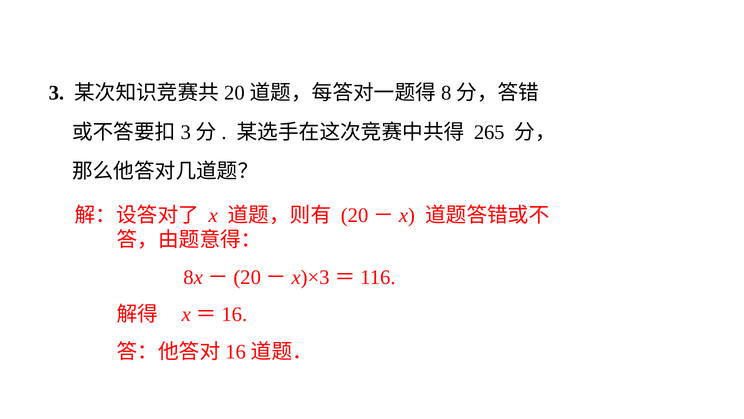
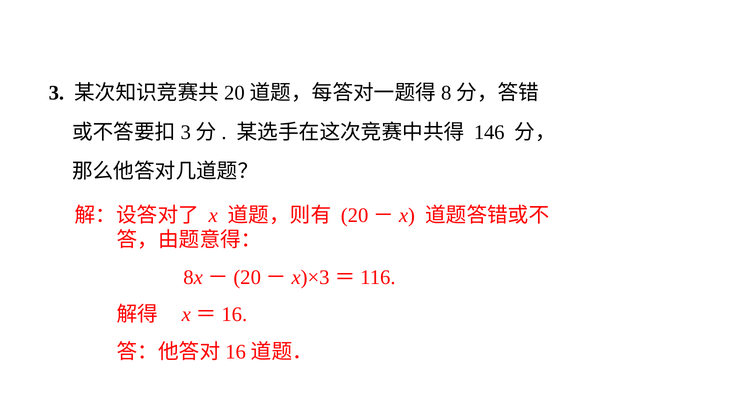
265: 265 -> 146 (489, 132)
